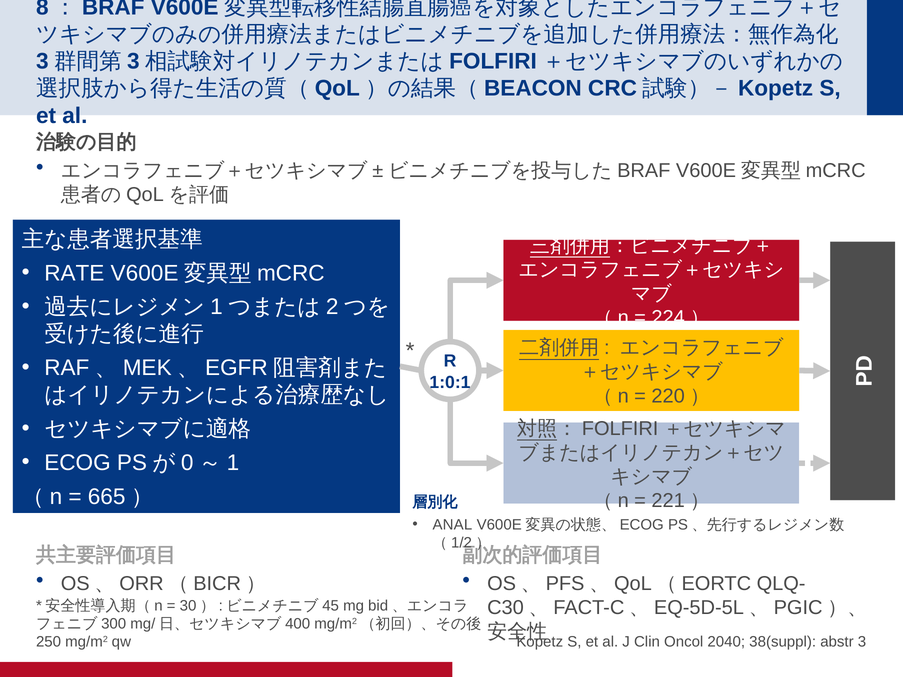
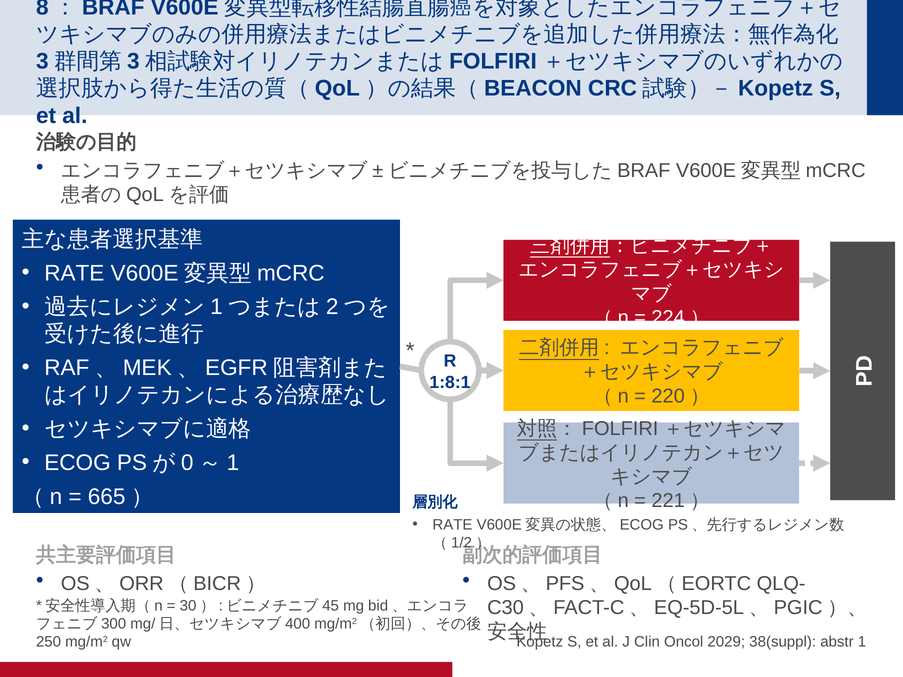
1:0:1: 1:0:1 -> 1:8:1 (450, 382)
ANAL: ANAL -> RATE (452, 525)
2040: 2040 -> 2029 (726, 642)
3: 3 -> 1 (862, 642)
